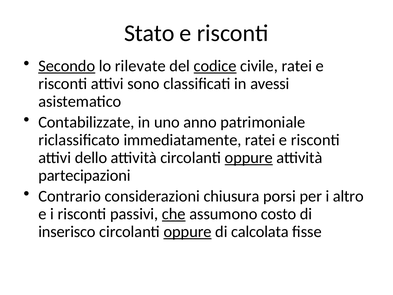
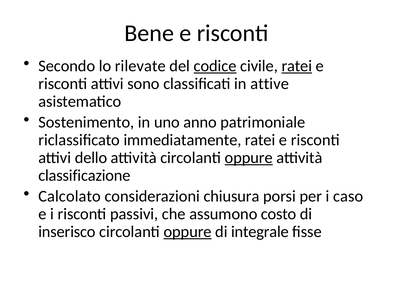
Stato: Stato -> Bene (149, 33)
Secondo underline: present -> none (67, 66)
ratei underline: none -> present (297, 66)
avessi: avessi -> attive (270, 84)
Contabilizzate: Contabilizzate -> Sostenimento (86, 122)
partecipazioni: partecipazioni -> classificazione (84, 175)
Contrario: Contrario -> Calcolato (70, 196)
altro: altro -> caso (348, 196)
che underline: present -> none (174, 214)
calcolata: calcolata -> integrale (260, 231)
